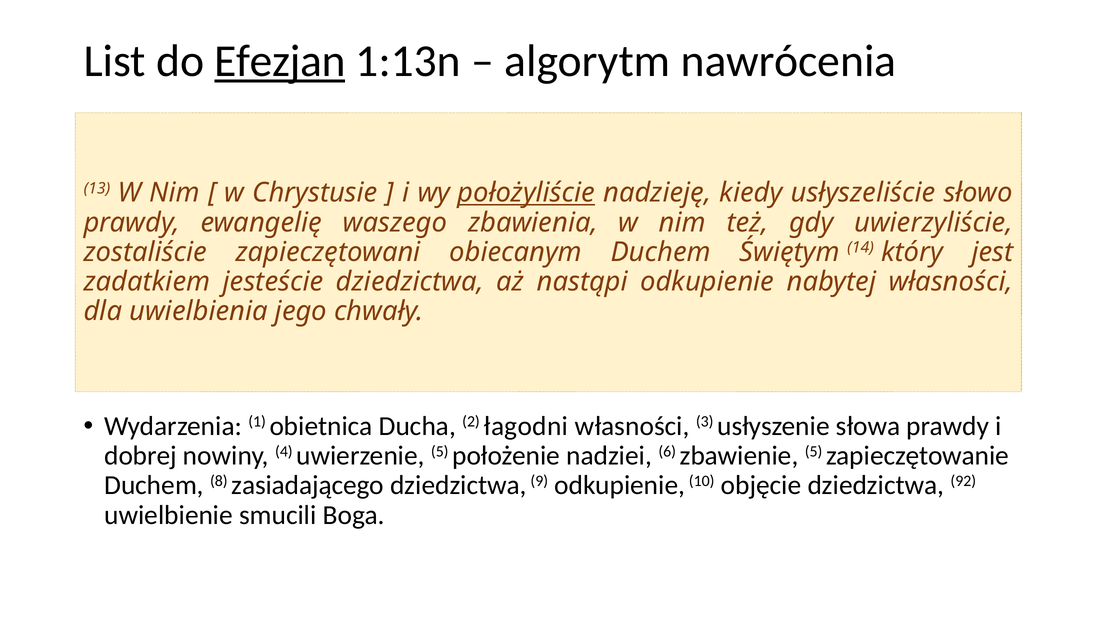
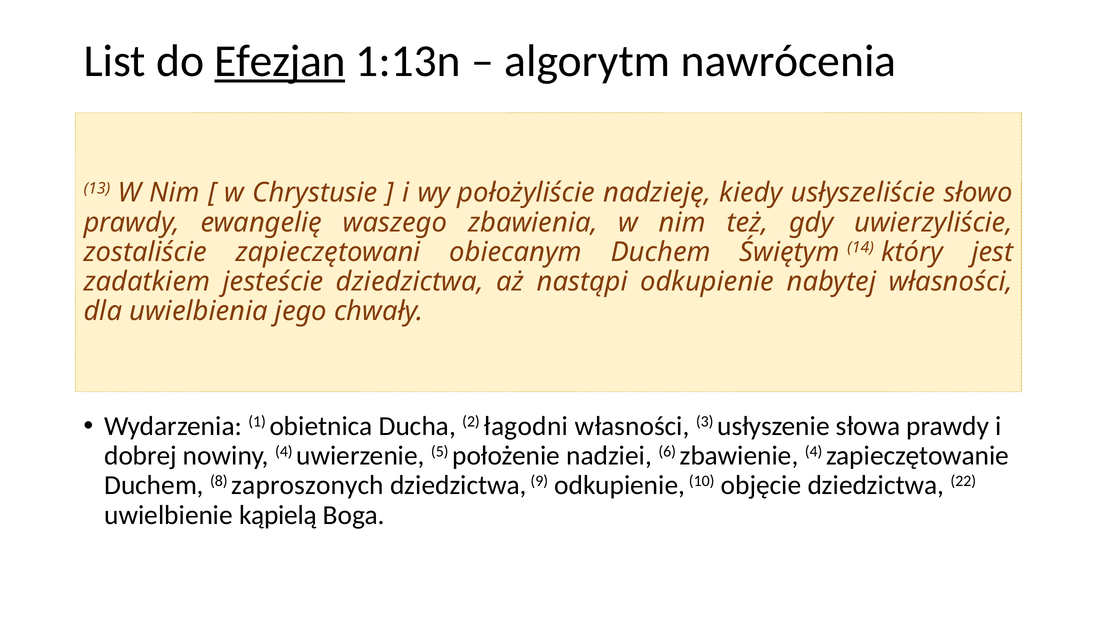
położyliście underline: present -> none (526, 193)
zbawienie 5: 5 -> 4 (814, 451)
zasiadającego: zasiadającego -> zaproszonych (307, 485)
92: 92 -> 22 (963, 481)
smucili: smucili -> kąpielą (278, 515)
